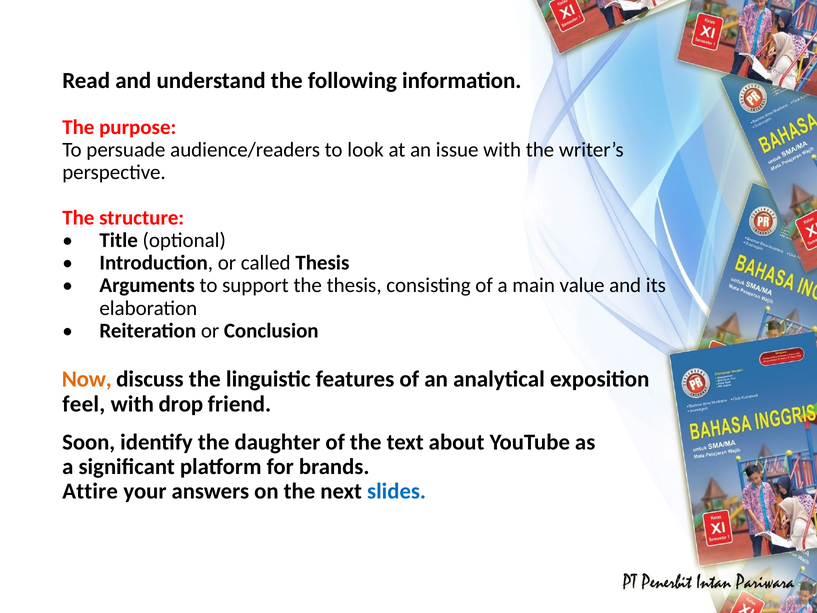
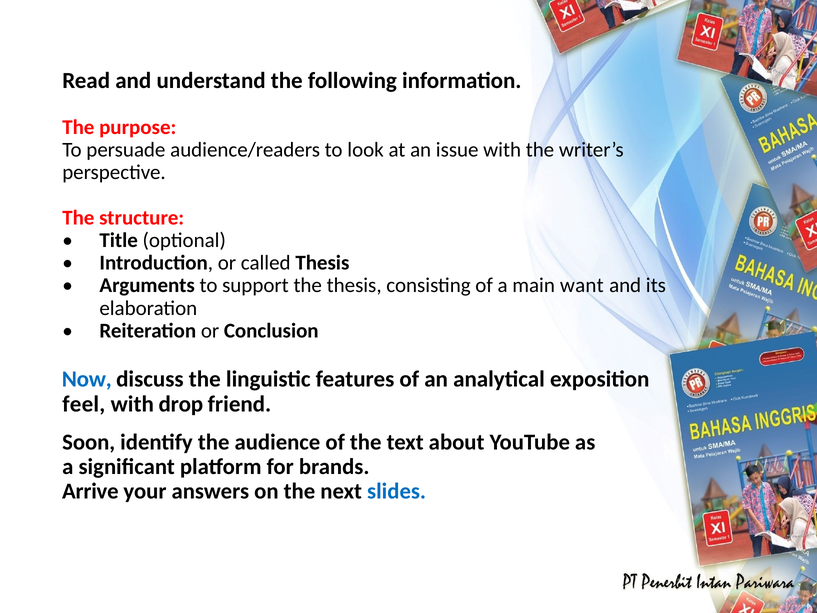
value: value -> want (582, 285)
Now colour: orange -> blue (87, 379)
daughter: daughter -> audience (277, 442)
Attire: Attire -> Arrive (90, 491)
